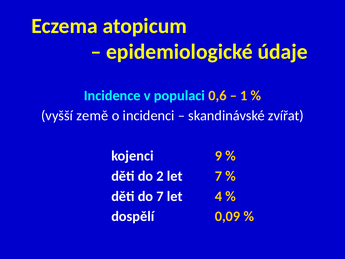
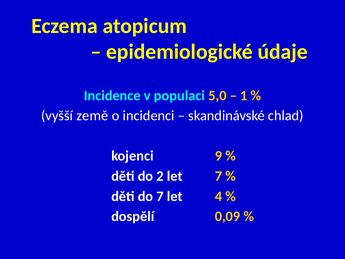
0,6: 0,6 -> 5,0 (217, 95)
zvířat: zvířat -> chlad (286, 116)
